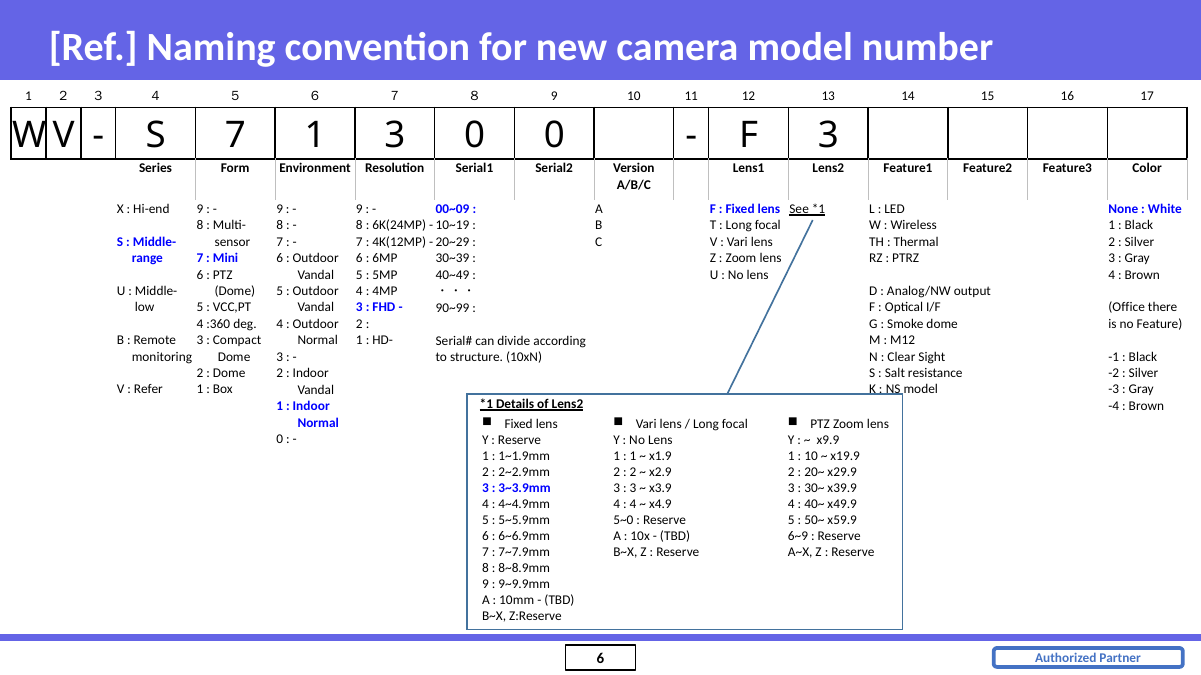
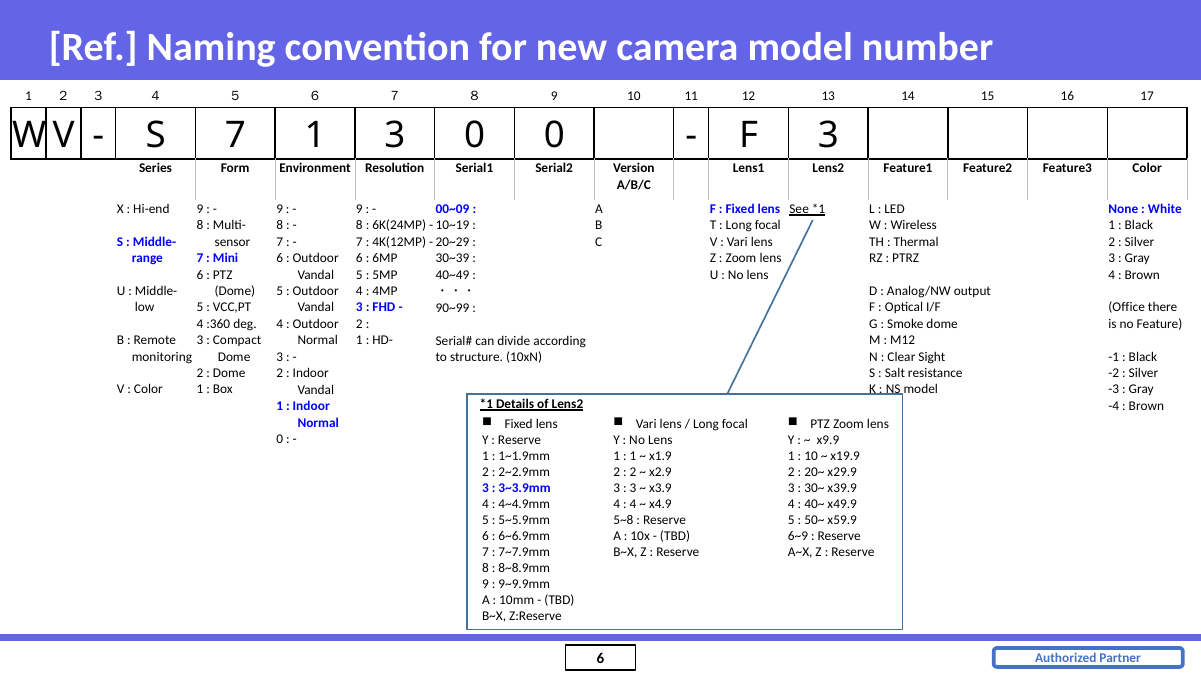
Refer: Refer -> Color (148, 390)
5~0: 5~0 -> 5~8 (623, 521)
